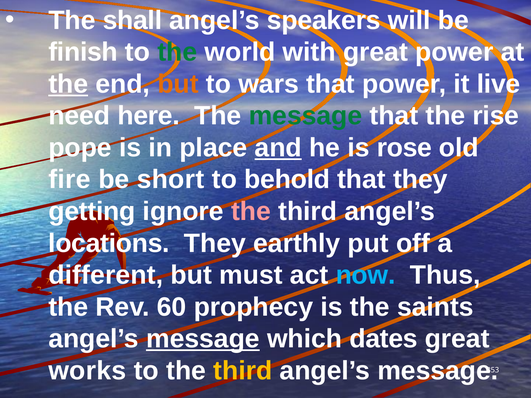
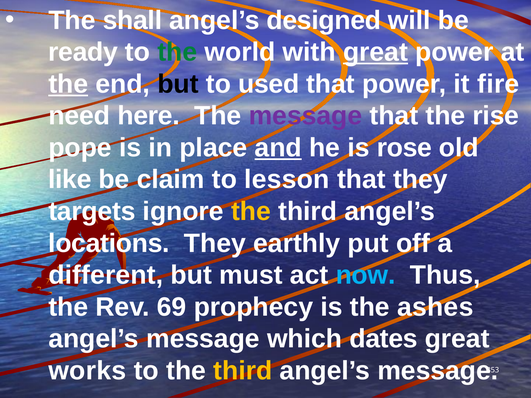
speakers: speakers -> designed (324, 20)
finish: finish -> ready (83, 52)
great underline: none -> present (375, 52)
but colour: orange -> black (178, 84)
wars: wars -> used (269, 84)
live: live -> fire (498, 84)
message colour: green -> purple (305, 116)
fire: fire -> like (70, 180)
short: short -> claim (171, 180)
behold: behold -> lesson (287, 180)
getting: getting -> targets (92, 212)
the colour: pink -> yellow (251, 212)
60: 60 -> 69 (172, 307)
saints: saints -> ashes (435, 307)
message underline: present -> none (203, 339)
